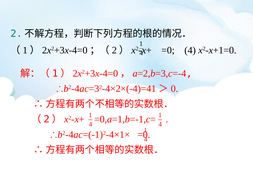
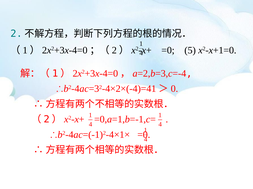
=0 4: 4 -> 5 (190, 50)
